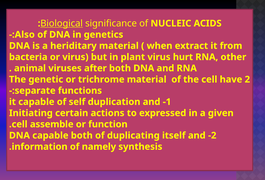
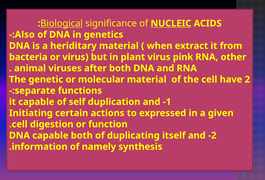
NUCLEIC underline: none -> present (171, 23)
hurt: hurt -> pink (183, 57)
trichrome: trichrome -> molecular (101, 80)
assemble: assemble -> digestion (52, 124)
